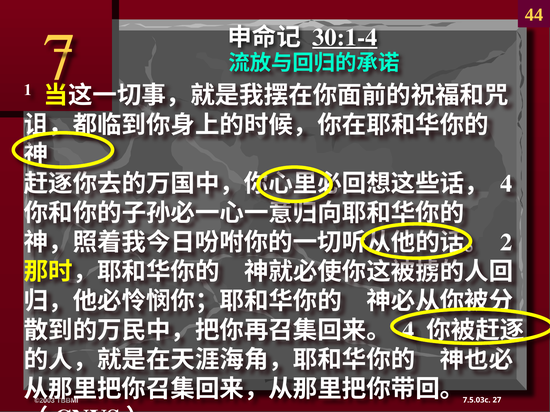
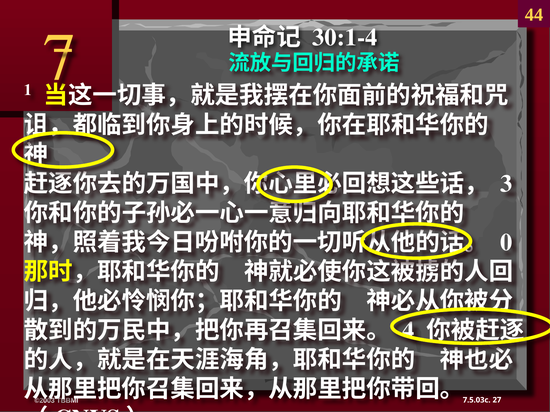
30:1-4 underline: present -> none (345, 37)
4: 4 -> 3 (506, 184)
2: 2 -> 0 (506, 243)
